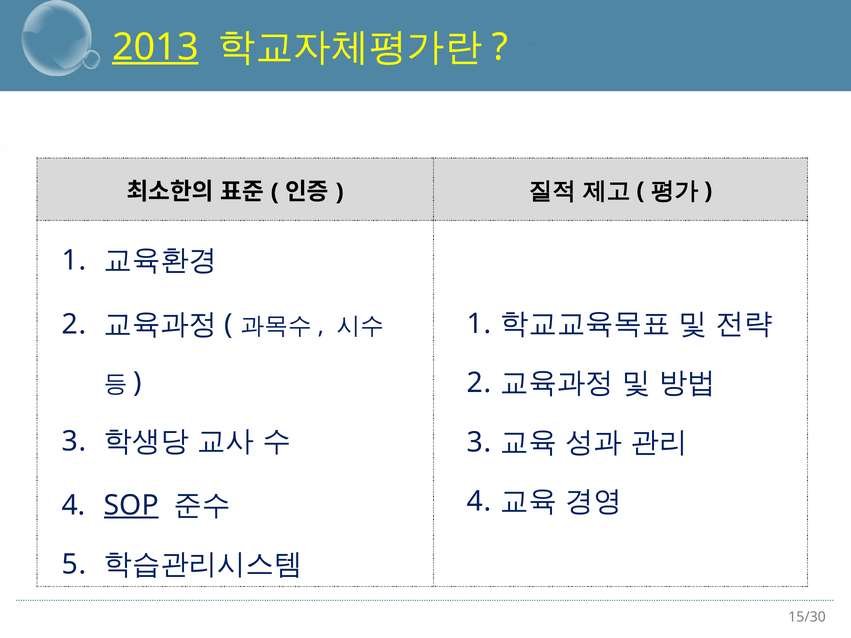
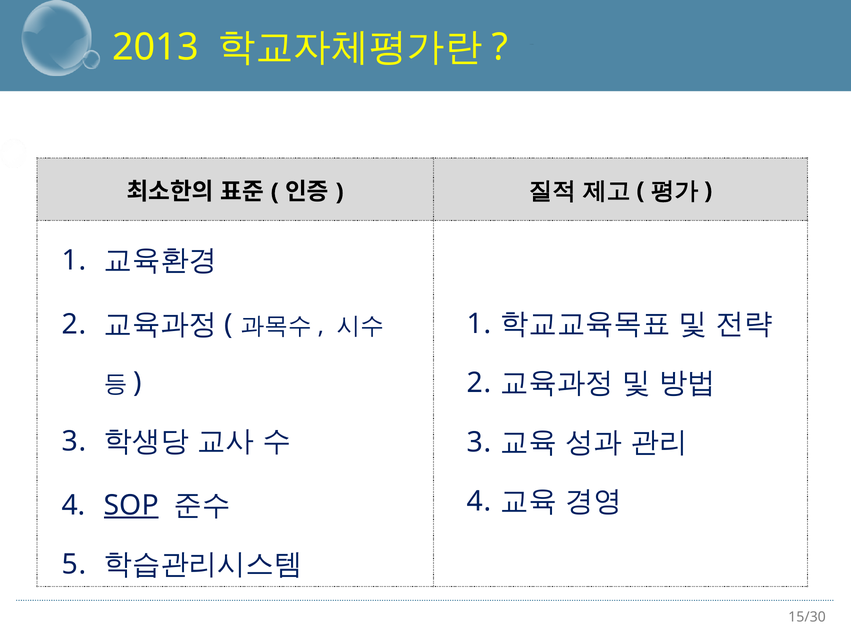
2013 underline: present -> none (155, 47)
